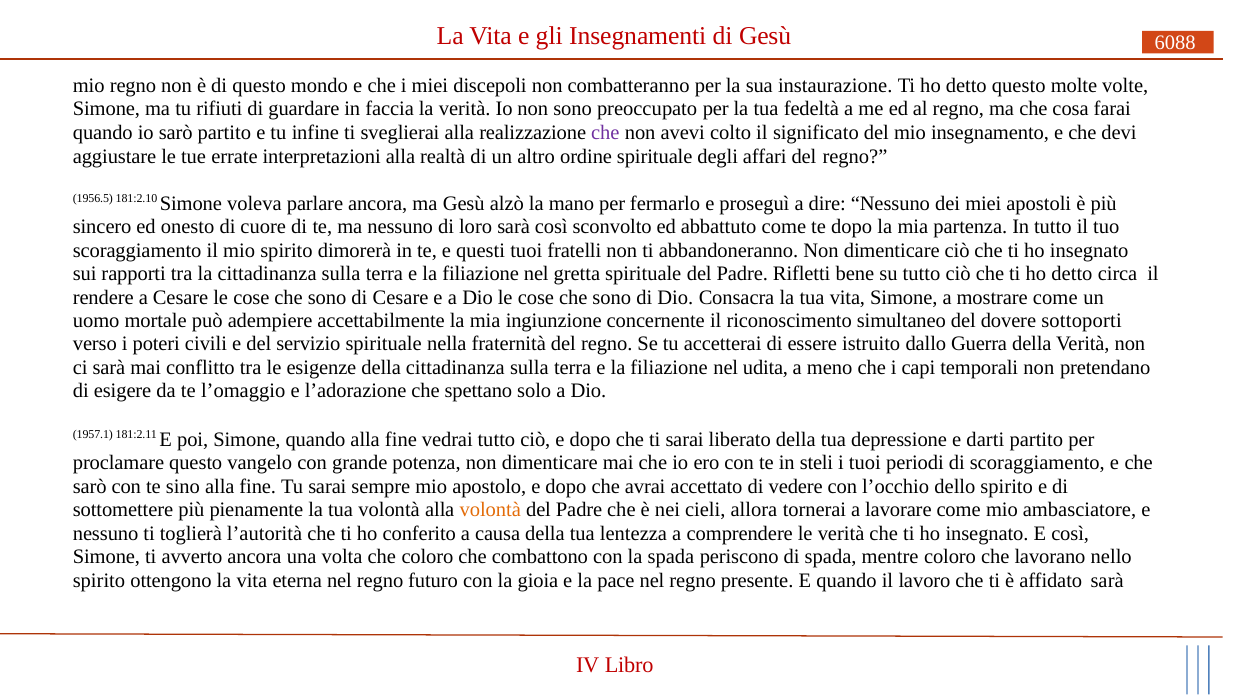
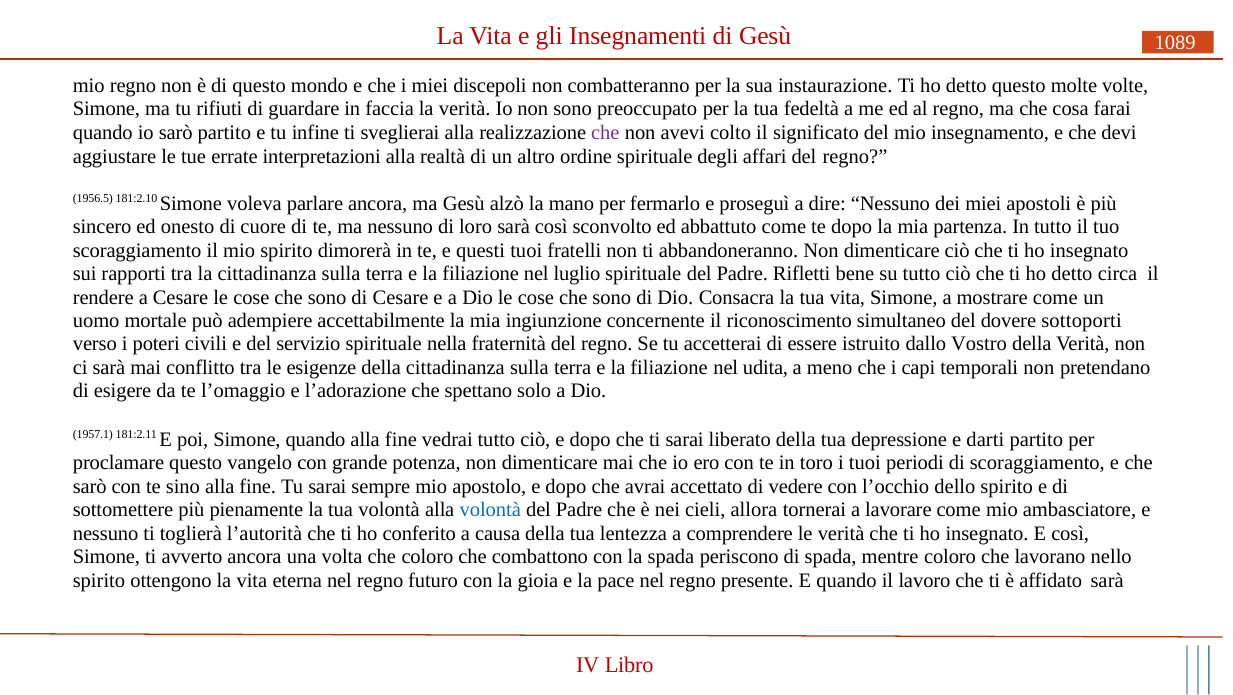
6088: 6088 -> 1089 (1175, 42)
gretta: gretta -> luglio (577, 274)
Guerra: Guerra -> Vostro (979, 344)
steli: steli -> toro (816, 463)
volontà colour: orange -> blue (490, 510)
